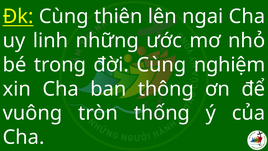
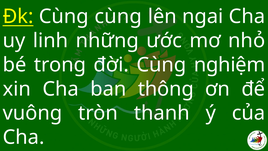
Cùng thiên: thiên -> cùng (118, 16)
thống: thống -> thanh (162, 113)
